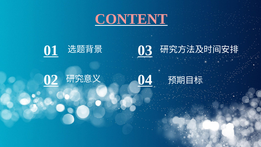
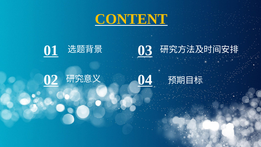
CONTENT colour: pink -> yellow (131, 19)
